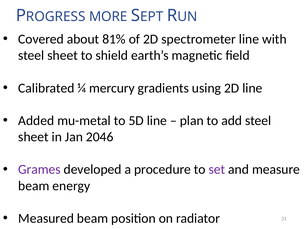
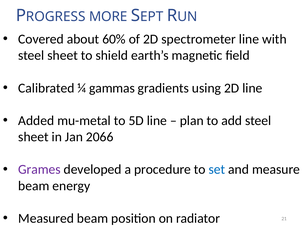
81%: 81% -> 60% (114, 39)
mercury: mercury -> gammas (112, 88)
2046: 2046 -> 2066 (100, 137)
set colour: purple -> blue (217, 169)
